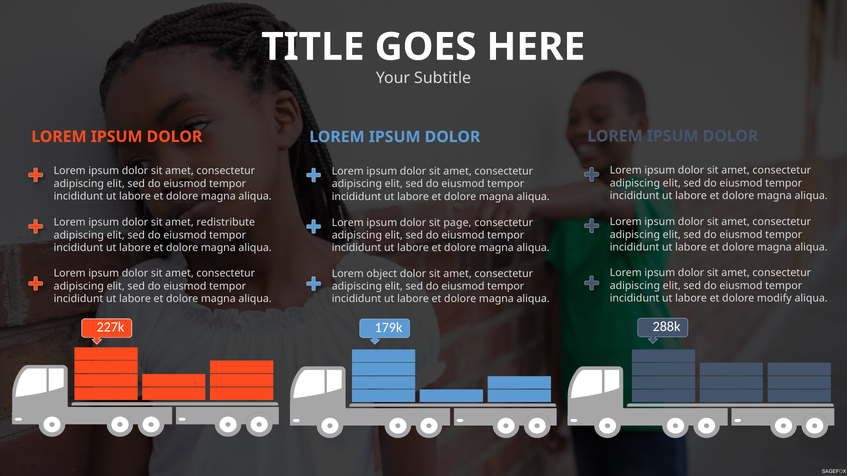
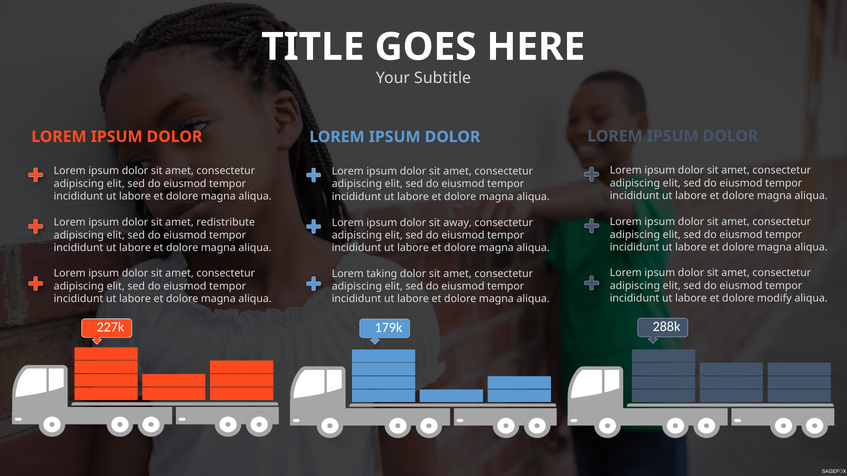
page: page -> away (458, 223)
object: object -> taking (382, 274)
